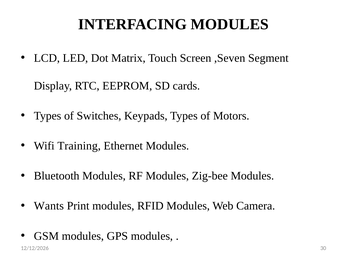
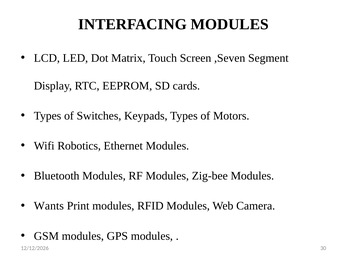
Training: Training -> Robotics (79, 146)
